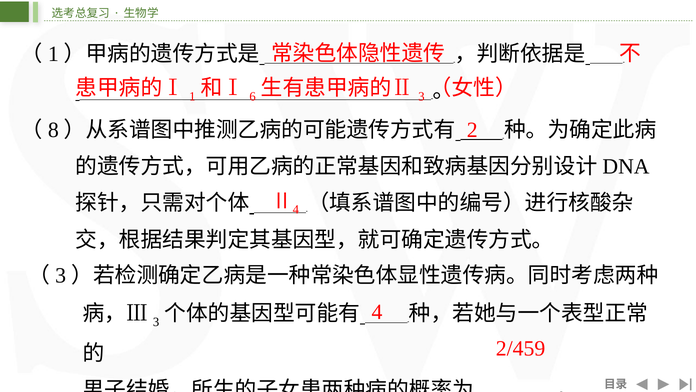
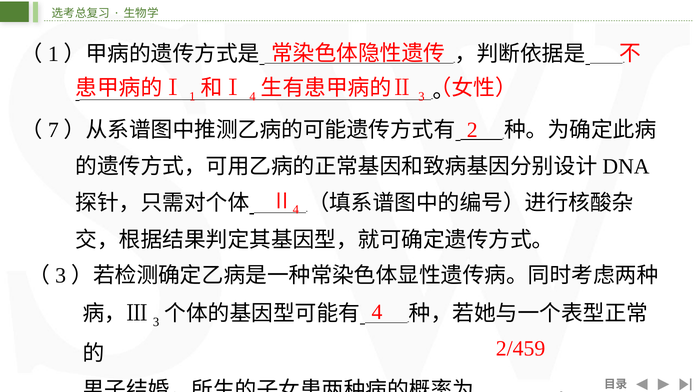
6: 6 -> 4 (253, 97)
8: 8 -> 7 (53, 130)
